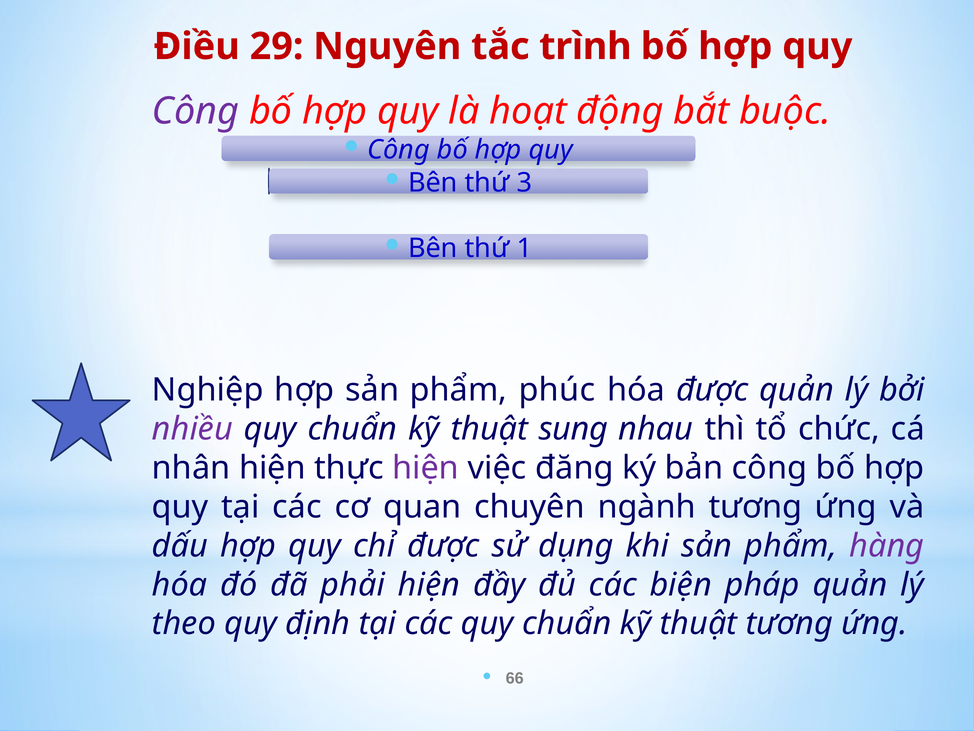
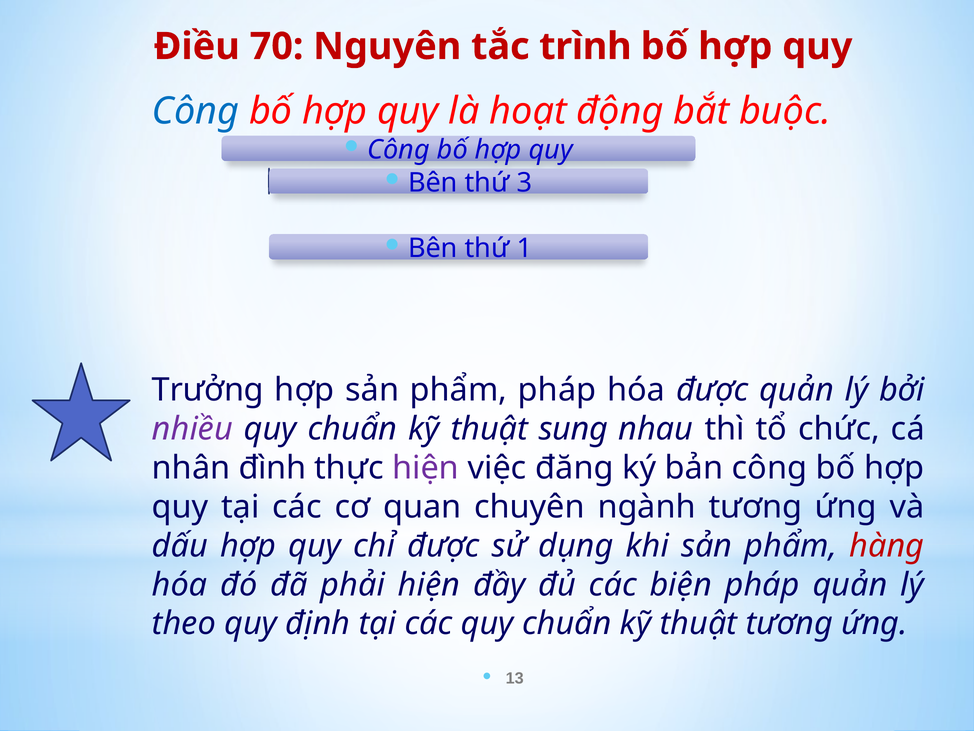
29: 29 -> 70 (277, 46)
Công colour: purple -> blue (196, 111)
Nghiệp: Nghiệp -> Trưởng (208, 390)
phẩm phúc: phúc -> pháp (557, 390)
nhân hiện: hiện -> đình (272, 468)
hàng colour: purple -> red (887, 545)
66: 66 -> 13 (515, 678)
